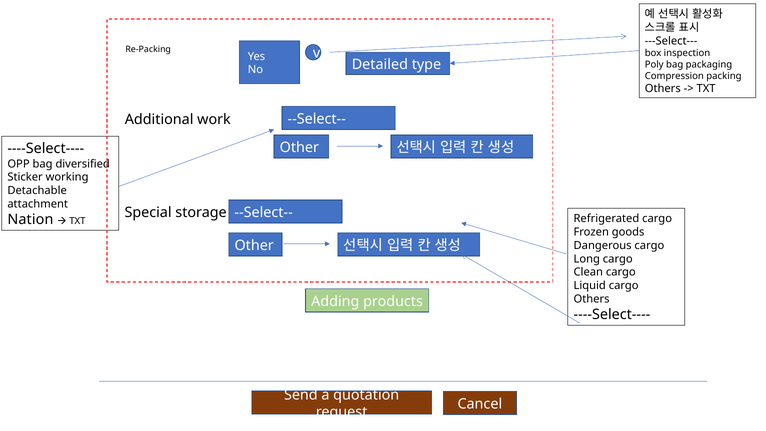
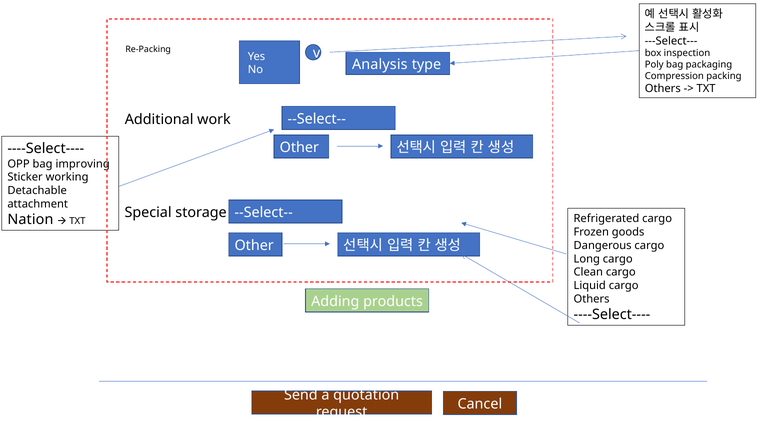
Detailed: Detailed -> Analysis (380, 64)
diversified: diversified -> improving (83, 164)
